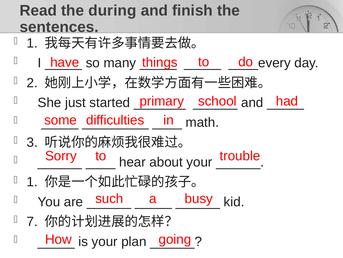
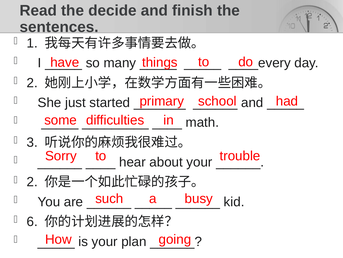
during: during -> decide (112, 11)
1: 1 -> 2 (32, 182)
7: 7 -> 6 (32, 221)
